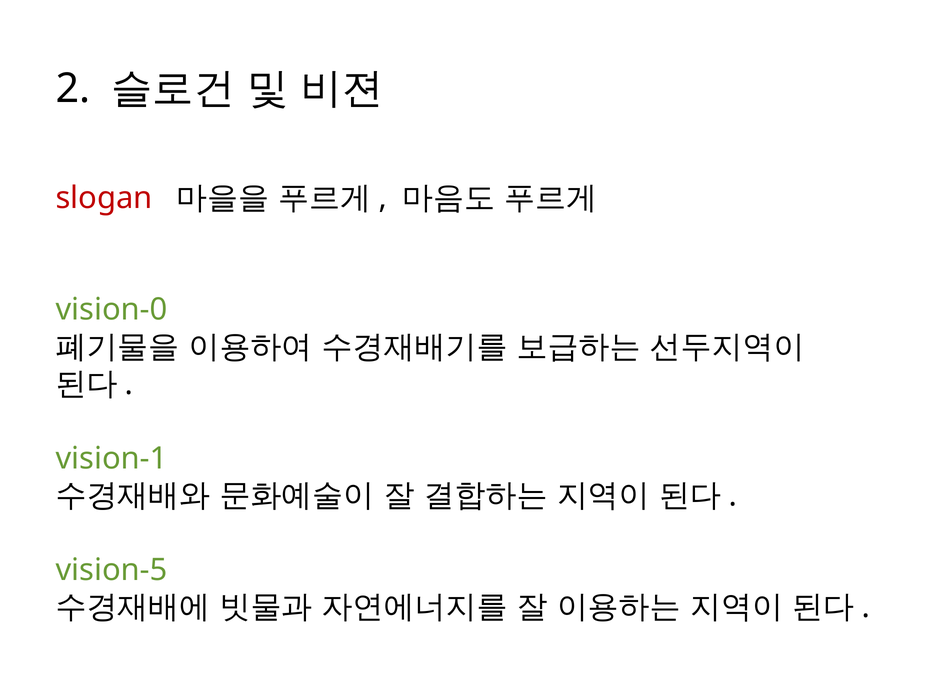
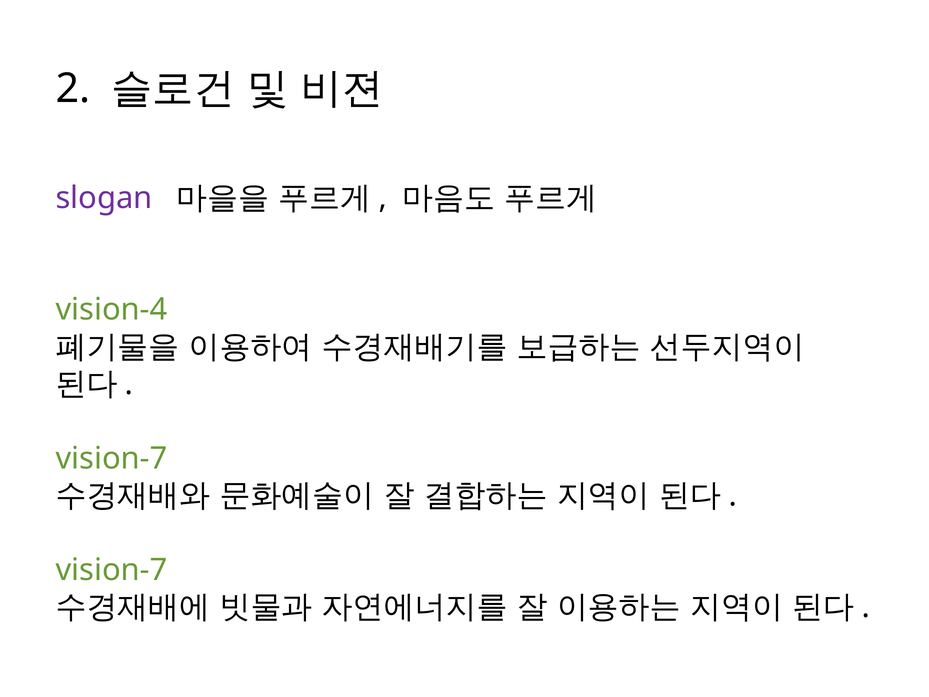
slogan colour: red -> purple (104, 198)
vision-0: vision-0 -> vision-4 (112, 310)
vision-1: vision-1 -> vision-7 (112, 458)
vision-5: vision-5 -> vision-7 (112, 570)
